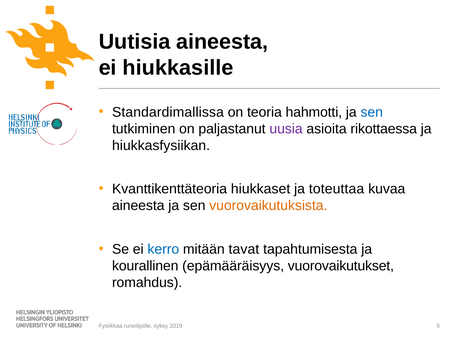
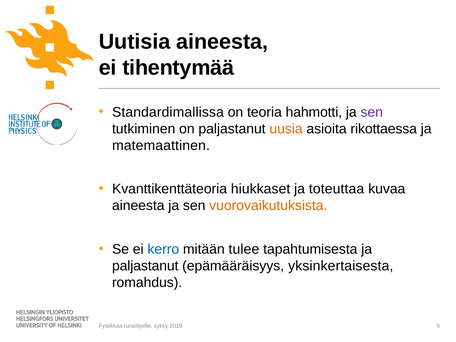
hiukkasille: hiukkasille -> tihentymää (178, 68)
sen colour: blue -> purple (372, 112)
uusia colour: purple -> orange (286, 129)
hiukkasfysiikan: hiukkasfysiikan -> matemaattinen (161, 145)
tavat: tavat -> tulee (244, 249)
kourallinen: kourallinen -> paljastanut (145, 266)
vuorovaikutukset: vuorovaikutukset -> yksinkertaisesta (341, 266)
